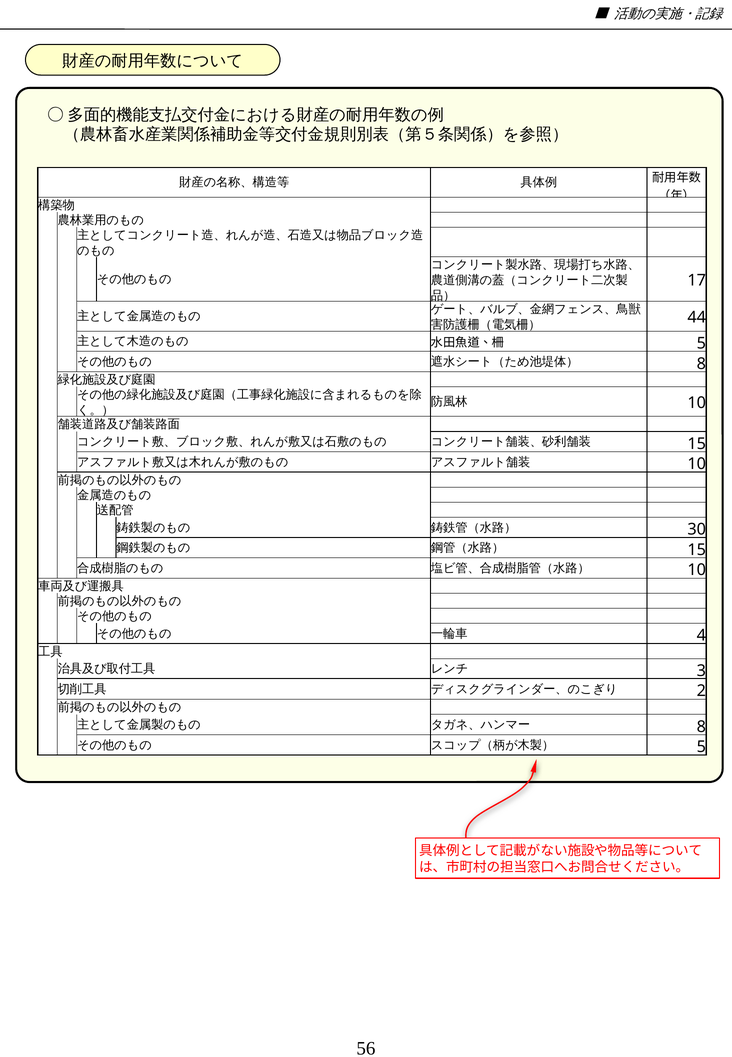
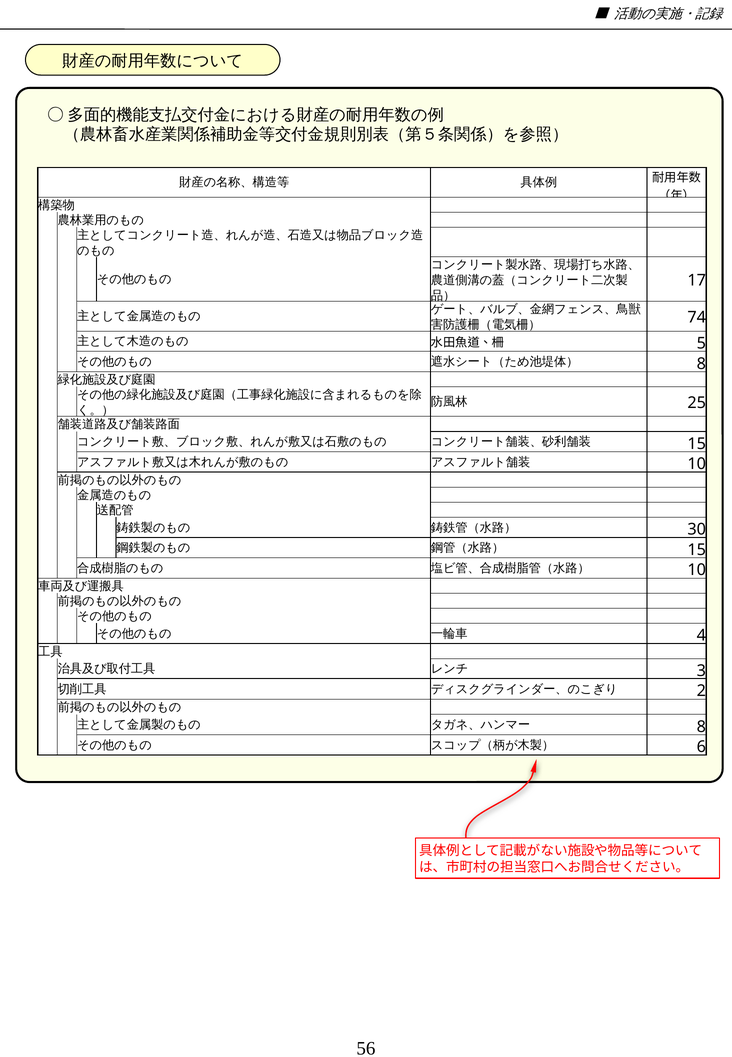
44: 44 -> 74 (697, 317)
10: 10 -> 25 (697, 403)
5: 5 -> 6 (701, 747)
